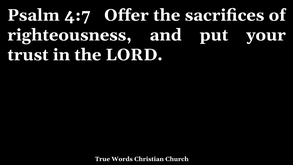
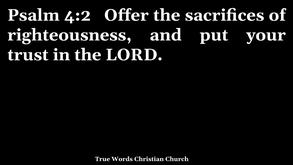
4:7: 4:7 -> 4:2 (77, 15)
